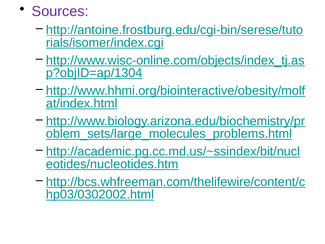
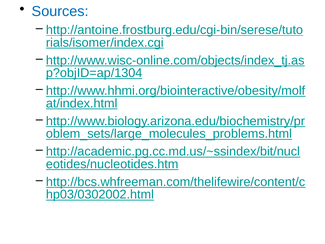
Sources colour: purple -> blue (60, 11)
